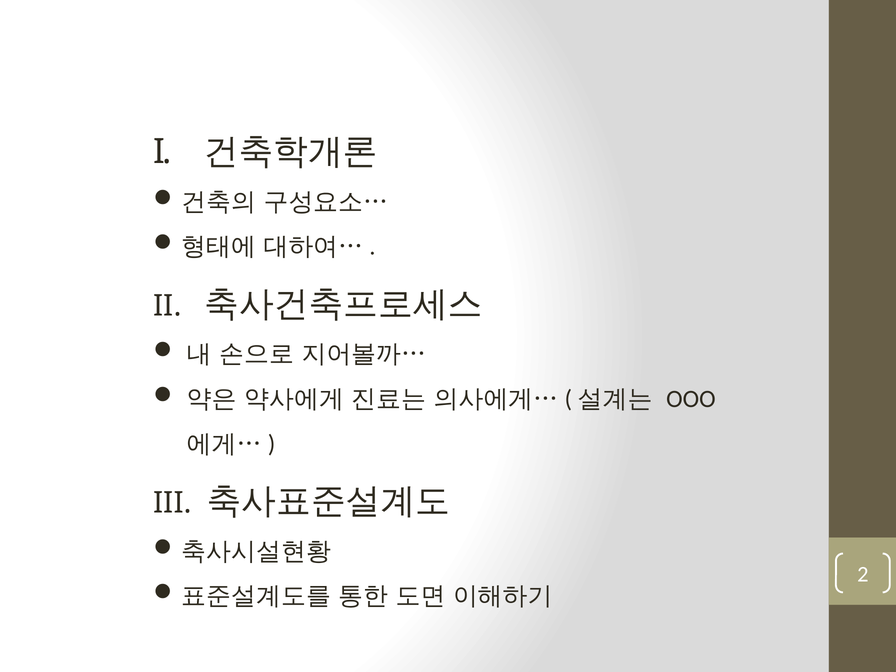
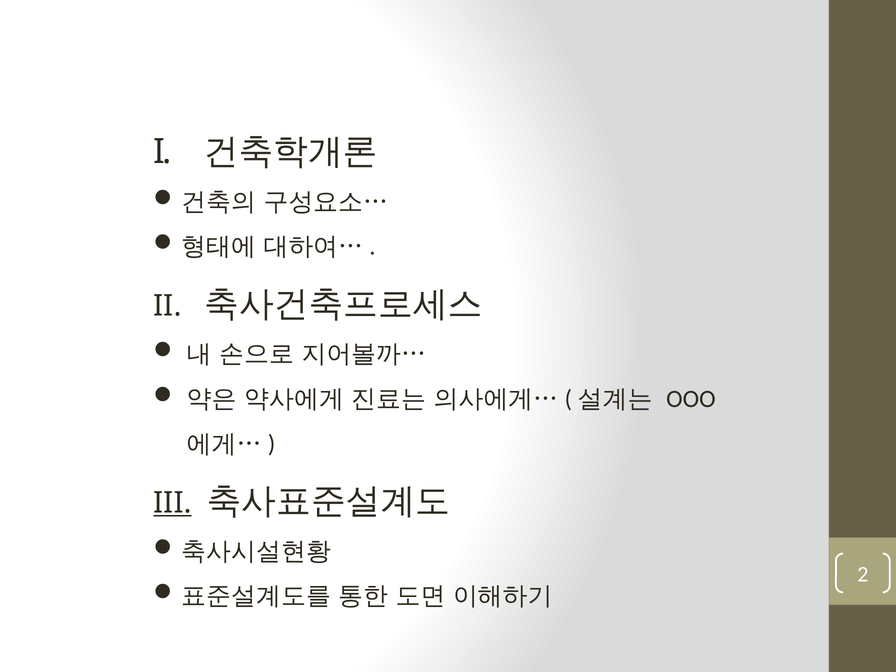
III underline: none -> present (173, 503)
